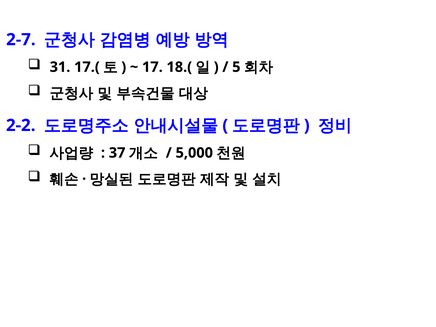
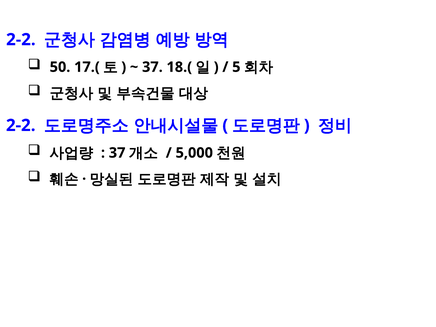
2-7: 2-7 -> 2-2 (21, 40)
31: 31 -> 50 (60, 67)
17: 17 -> 37 (152, 67)
